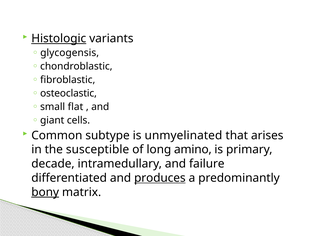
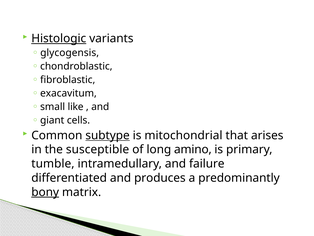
osteoclastic: osteoclastic -> exacavitum (68, 93)
flat: flat -> like (76, 107)
subtype underline: none -> present (108, 135)
unmyelinated: unmyelinated -> mitochondrial (183, 135)
decade: decade -> tumble (53, 163)
produces underline: present -> none (160, 178)
